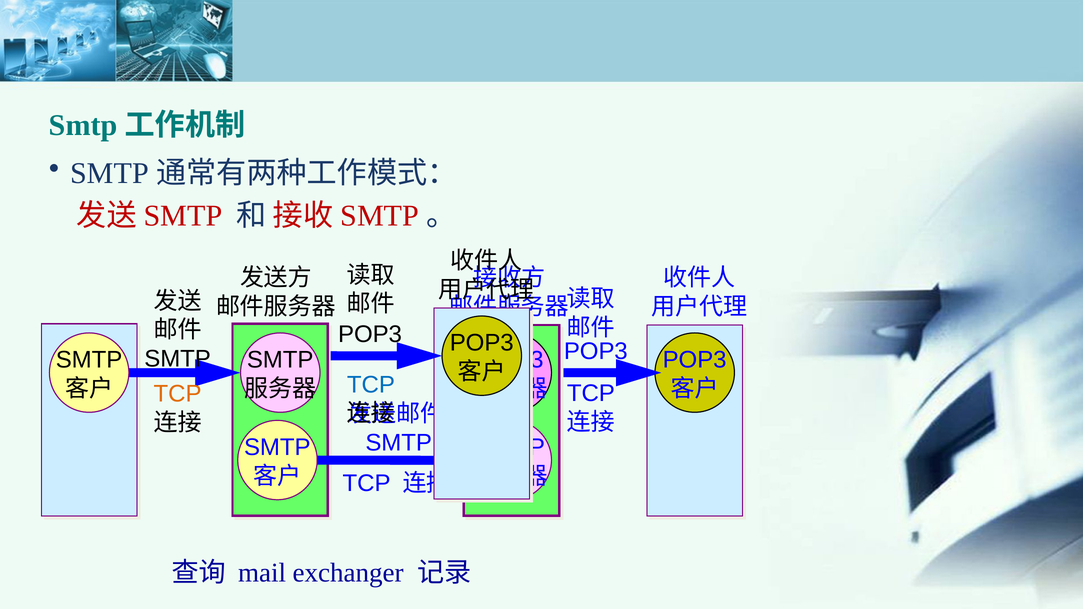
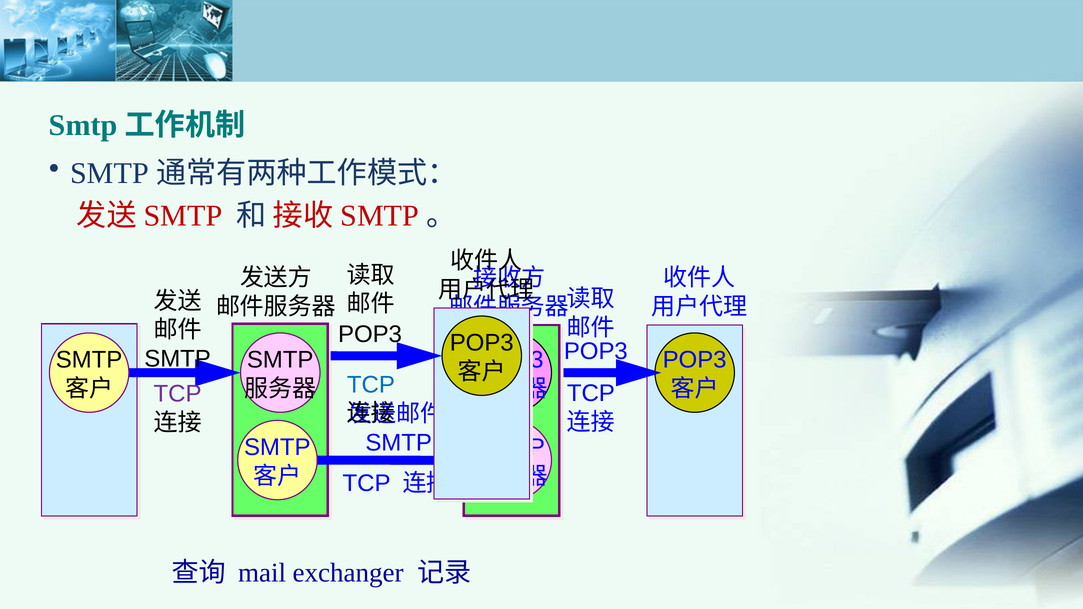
TCP colour: orange -> purple (178, 394)
